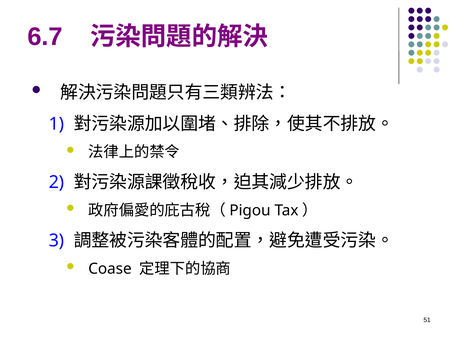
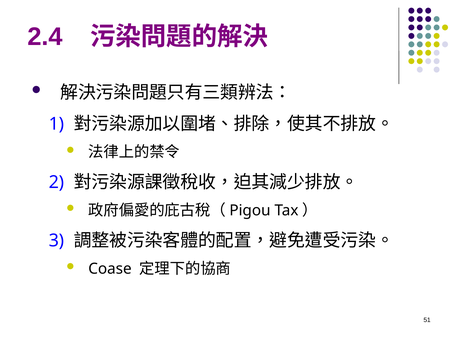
6.7: 6.7 -> 2.4 (45, 37)
